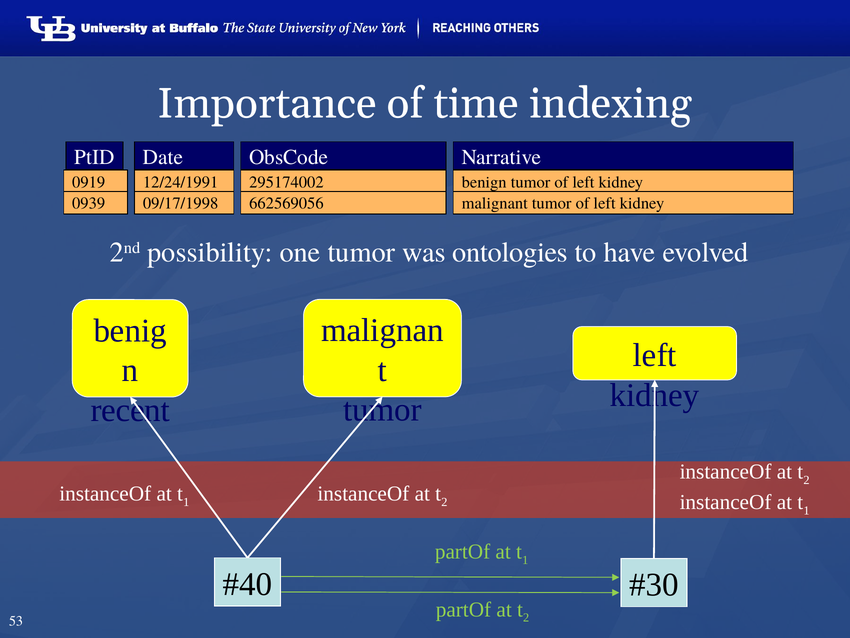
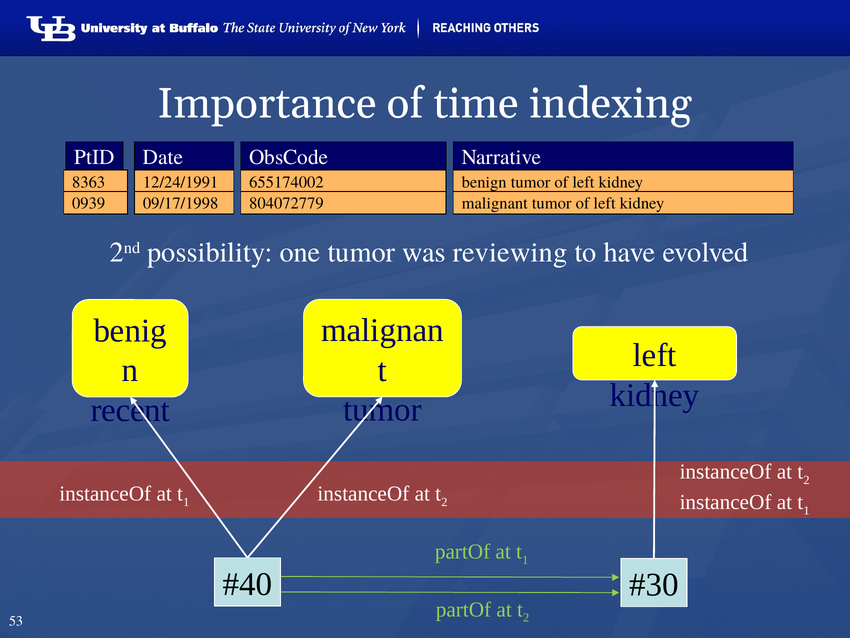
0919: 0919 -> 8363 (89, 182)
295174002: 295174002 -> 655174002 (286, 182)
662569056: 662569056 -> 804072779 (286, 203)
ontologies: ontologies -> reviewing (510, 252)
